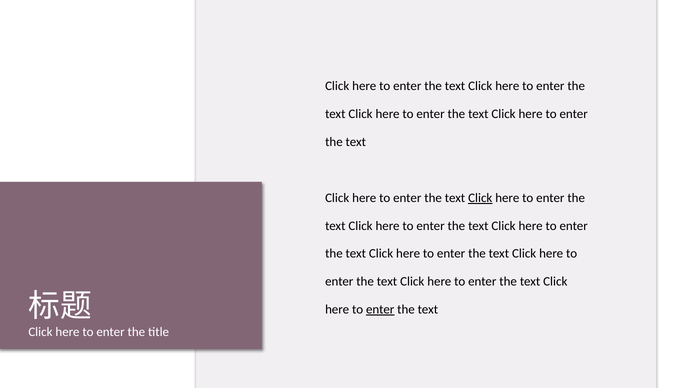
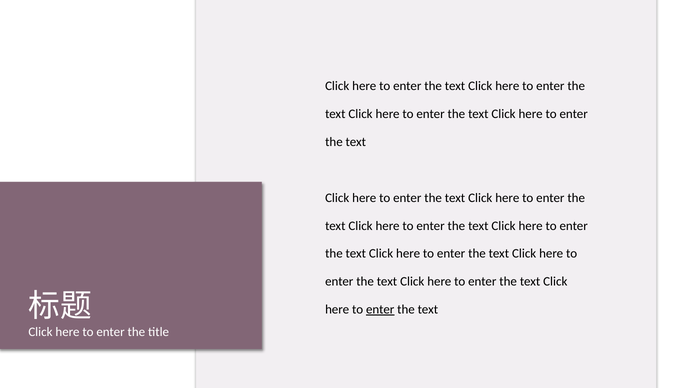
Click underline: present -> none (480, 198)
